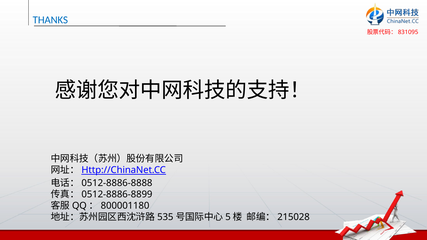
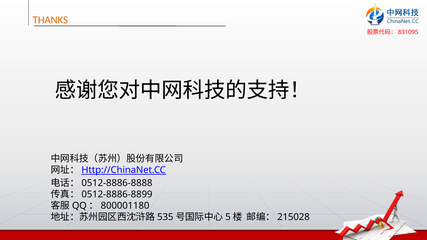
THANKS colour: blue -> orange (50, 20)
